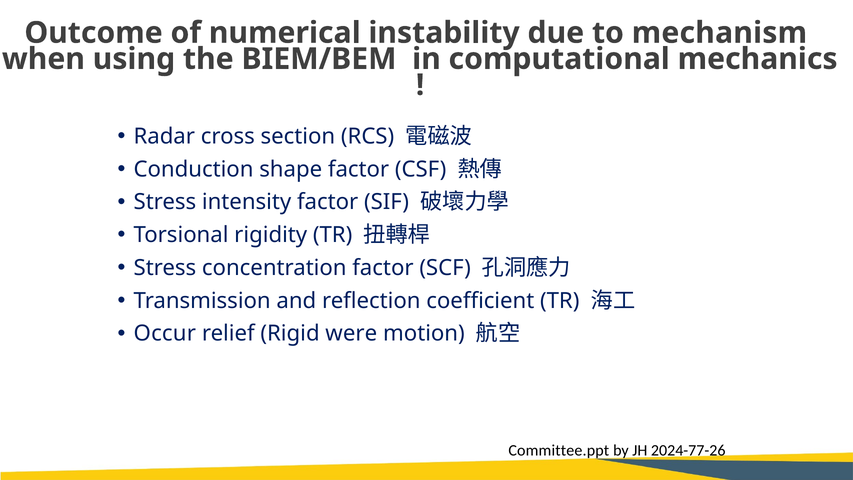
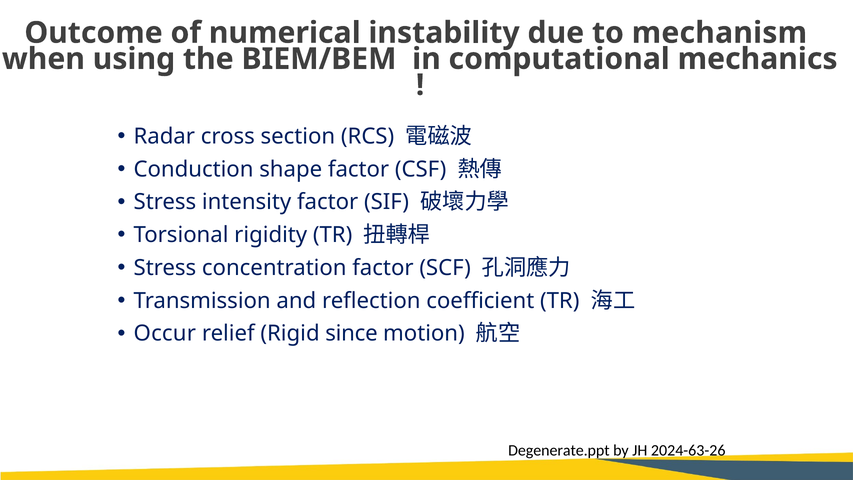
were: were -> since (351, 333)
Committee.ppt: Committee.ppt -> Degenerate.ppt (559, 450)
2024-77-26: 2024-77-26 -> 2024-63-26 (688, 450)
